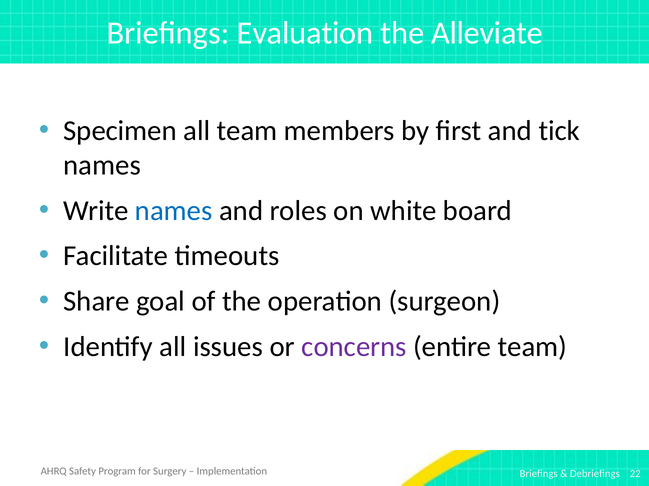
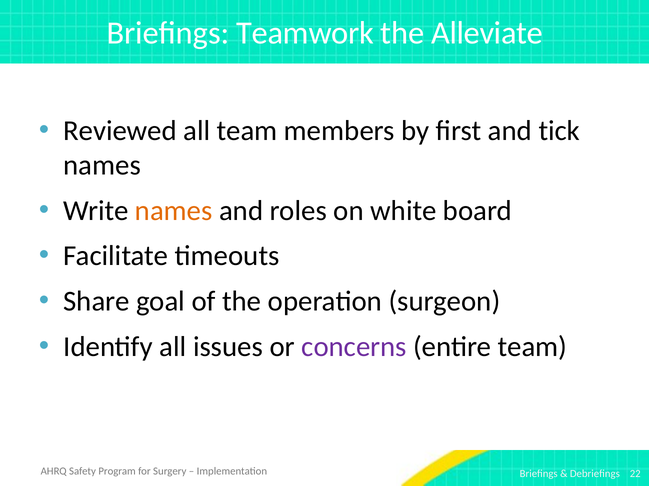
Evaluation: Evaluation -> Teamwork (305, 33)
Specimen: Specimen -> Reviewed (120, 131)
names colour: blue -> orange (174, 211)
